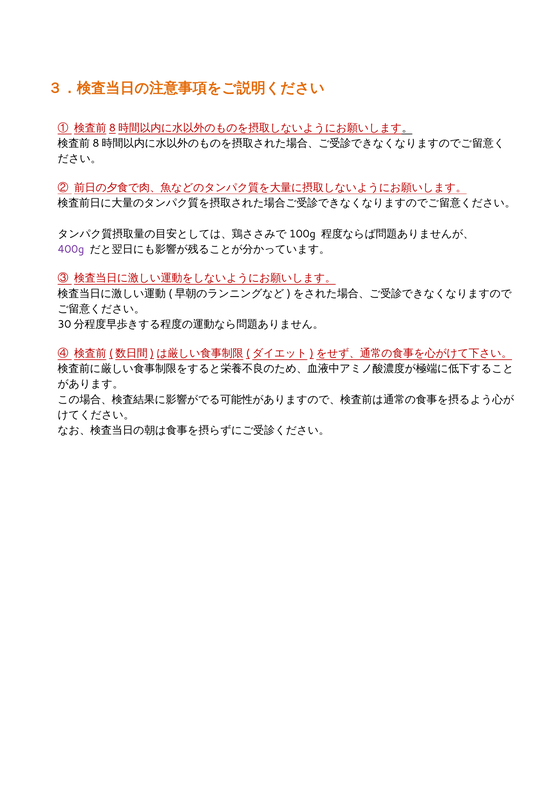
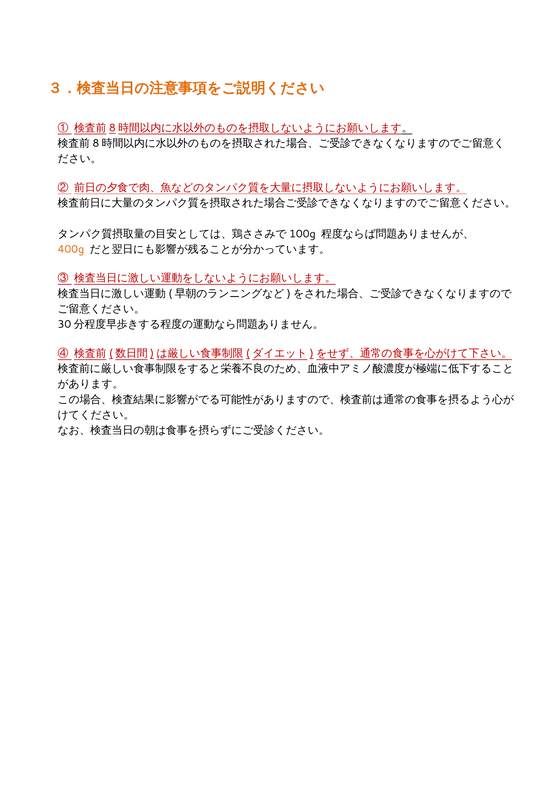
400g colour: purple -> orange (71, 249)
